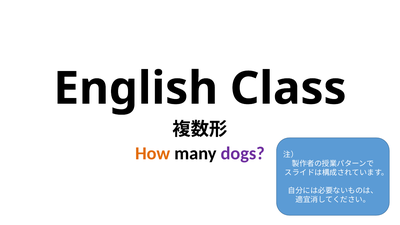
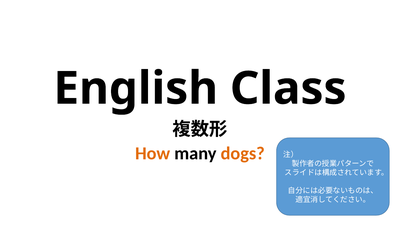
dogs colour: purple -> orange (243, 153)
